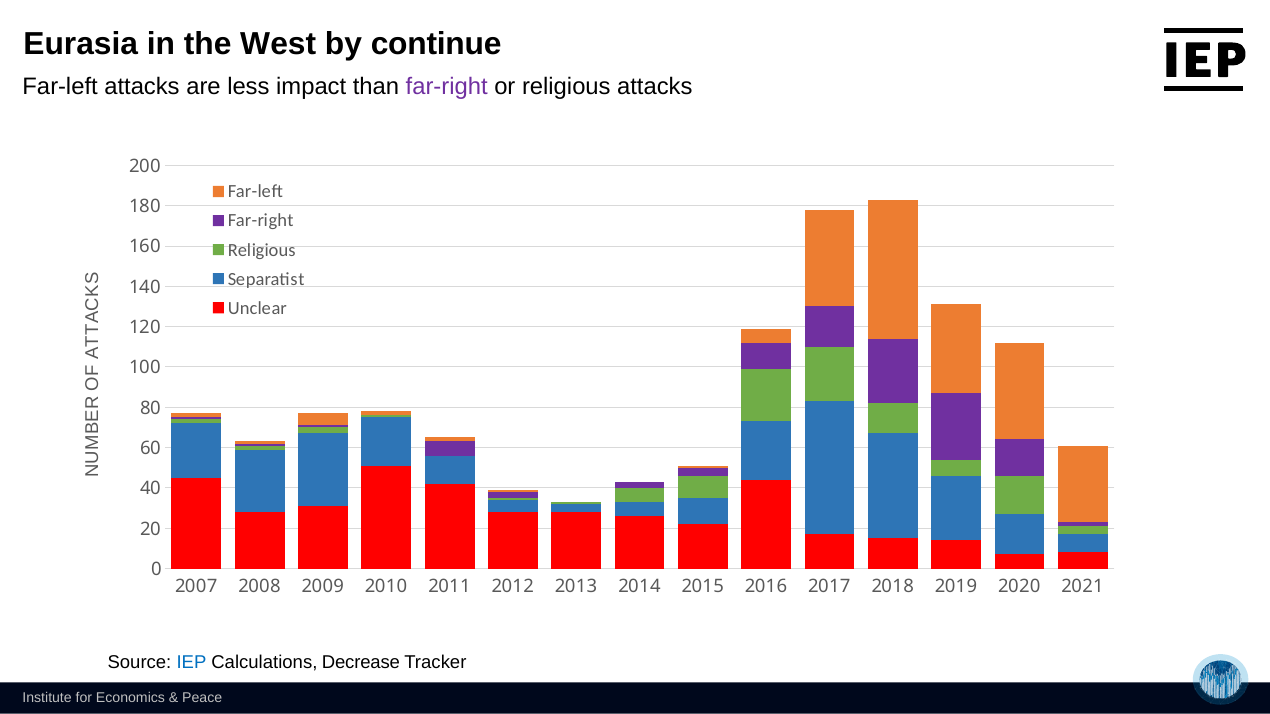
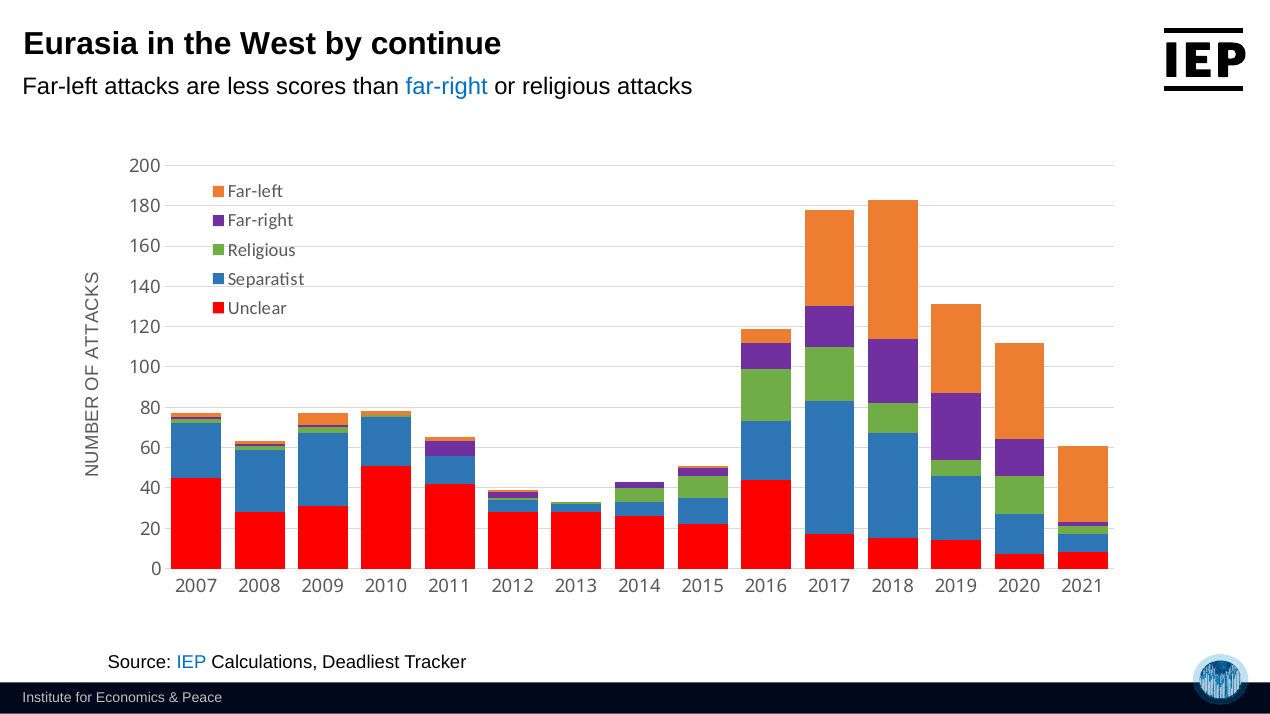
impact: impact -> scores (311, 86)
far-right colour: purple -> blue (447, 86)
Decrease: Decrease -> Deadliest (361, 663)
